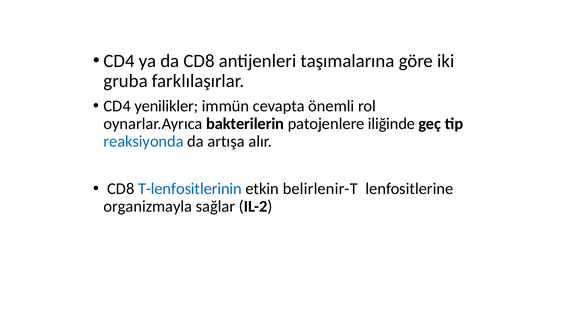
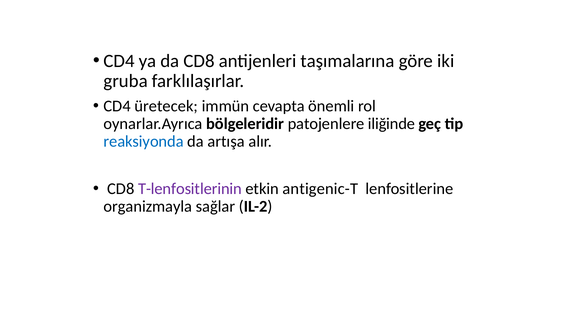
yenilikler: yenilikler -> üretecek (166, 106)
bakterilerin: bakterilerin -> bölgeleridir (245, 124)
T-lenfositlerinin colour: blue -> purple (190, 189)
belirlenir-T: belirlenir-T -> antigenic-T (320, 189)
